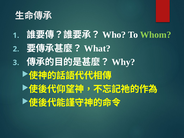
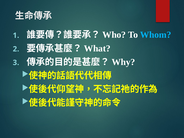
Whom colour: light green -> light blue (156, 35)
